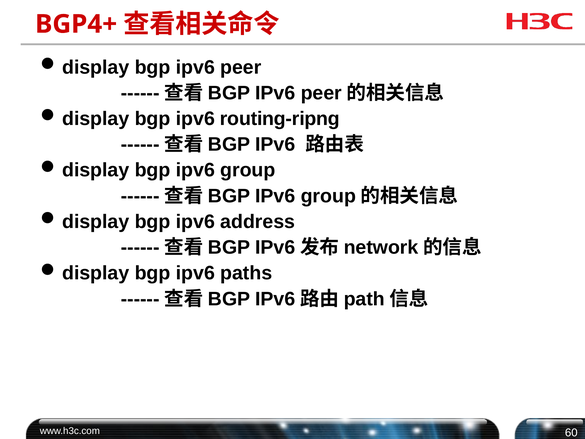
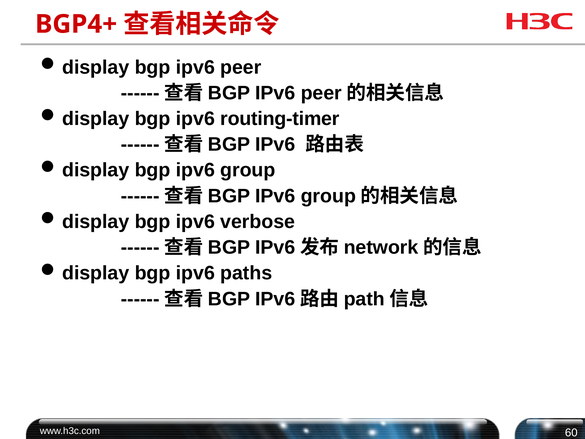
routing-ripng: routing-ripng -> routing-timer (280, 119)
address: address -> verbose (258, 222)
